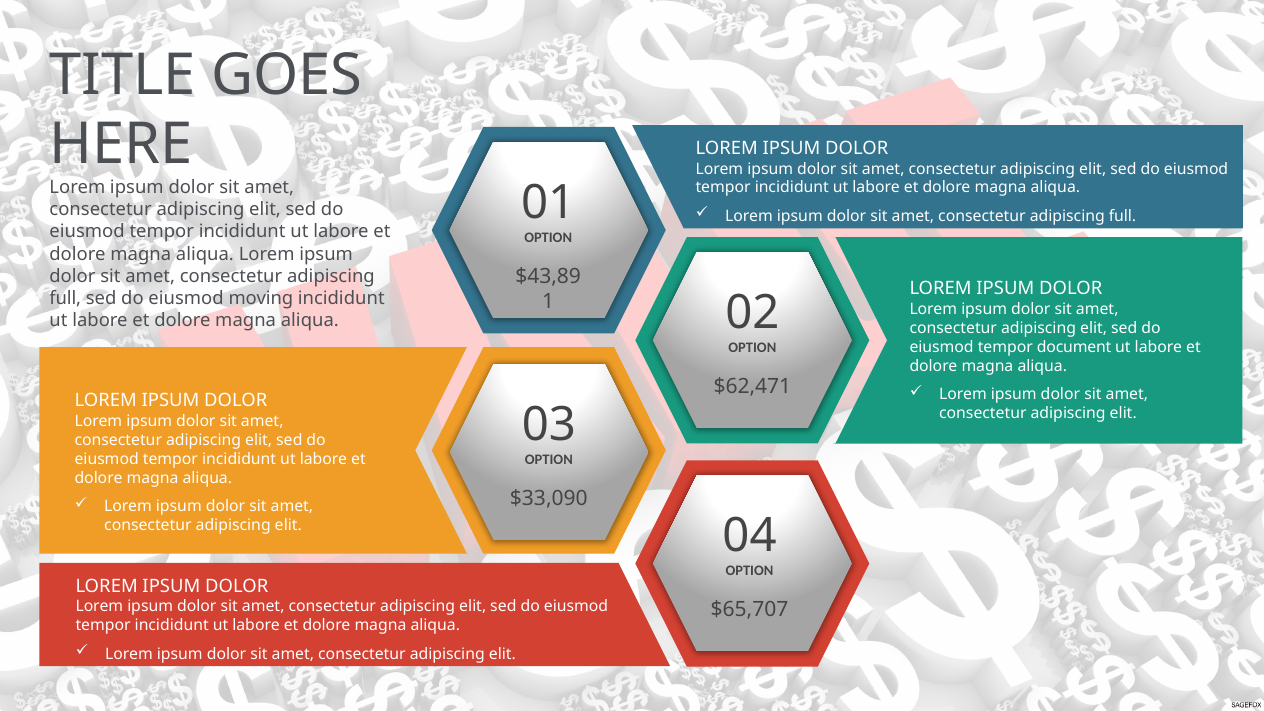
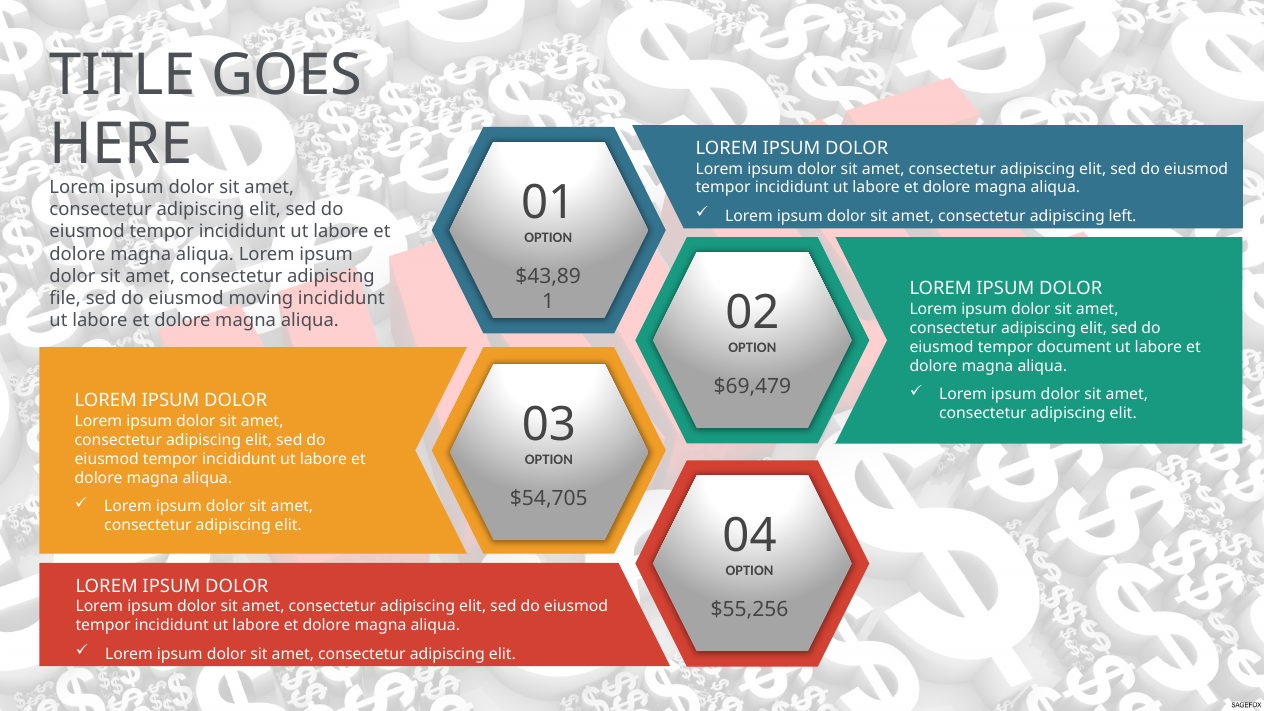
full: full -> left (1122, 216)
full: full -> file (65, 298)
$62,471: $62,471 -> $69,479 (752, 387)
$33,090: $33,090 -> $54,705 (549, 499)
$65,707: $65,707 -> $55,256 (750, 610)
